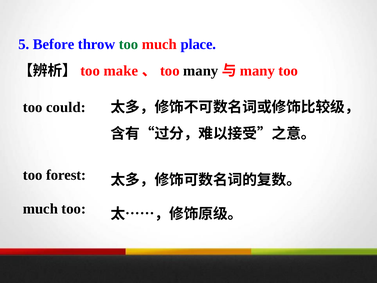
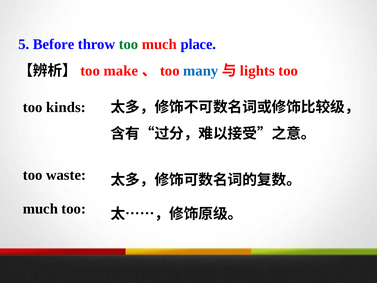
many colour: black -> blue (201, 71)
many: many -> lights (257, 71)
could: could -> kinds (66, 107)
forest: forest -> waste (66, 175)
